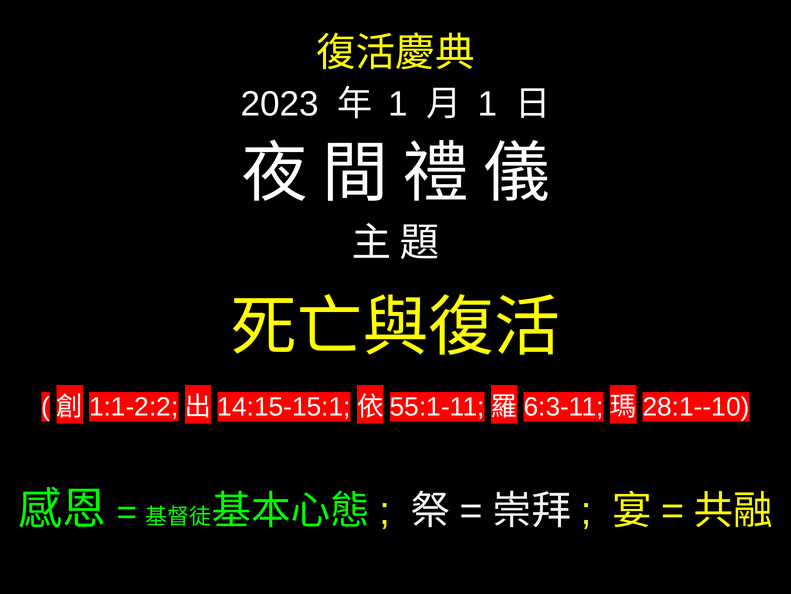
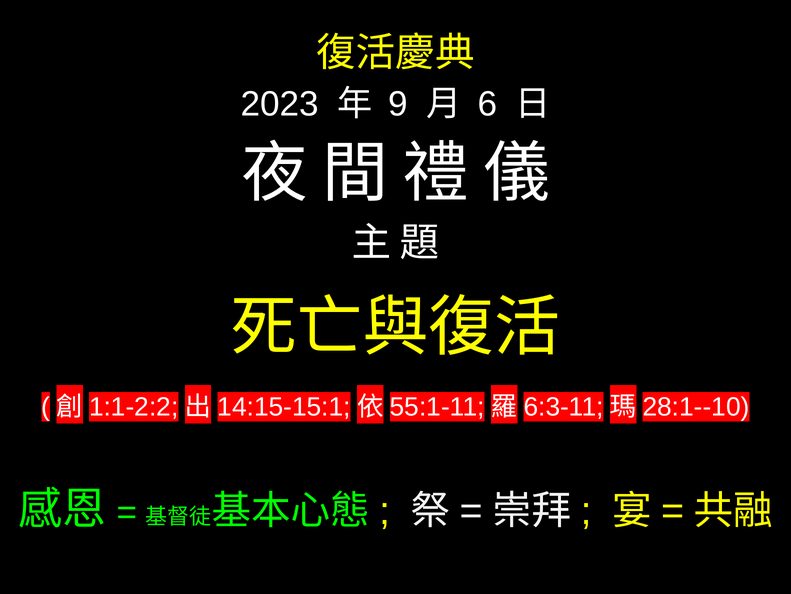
1: 1 -> 9 (398, 104)
1: 1 -> 6 (487, 104)
